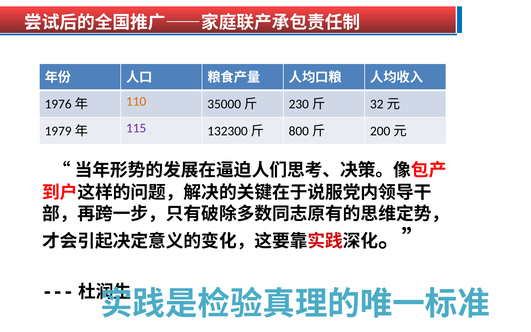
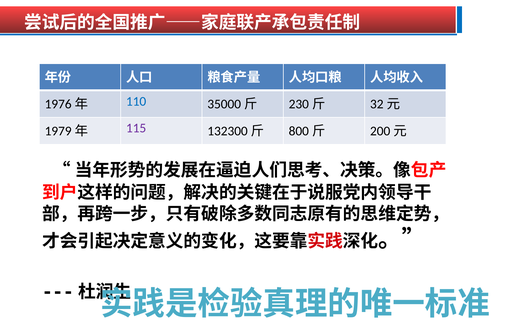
110 colour: orange -> blue (136, 101)
